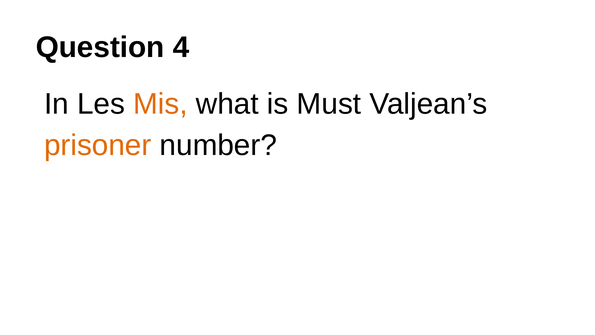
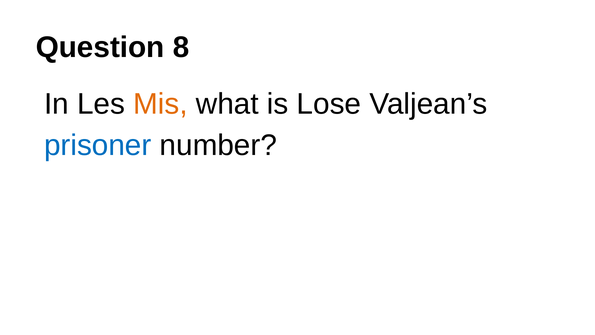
4: 4 -> 8 (181, 47)
Must: Must -> Lose (329, 104)
prisoner colour: orange -> blue (98, 145)
